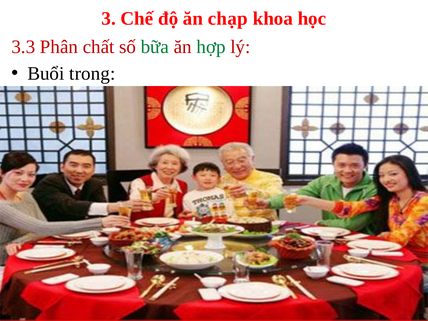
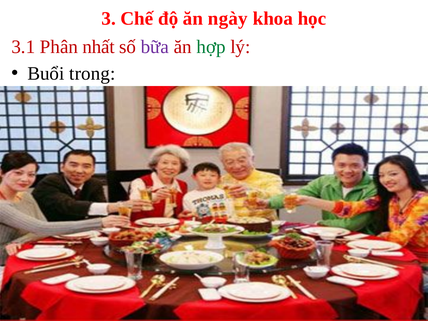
chạp: chạp -> ngày (228, 18)
3.3: 3.3 -> 3.1 (23, 47)
chất: chất -> nhất (99, 47)
bữa colour: green -> purple (155, 47)
